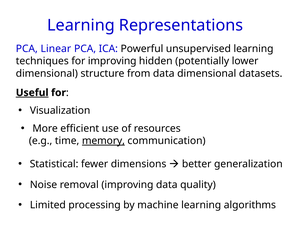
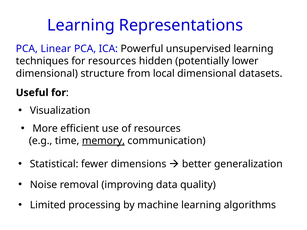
for improving: improving -> resources (112, 61)
from data: data -> local (164, 73)
Useful underline: present -> none (32, 93)
